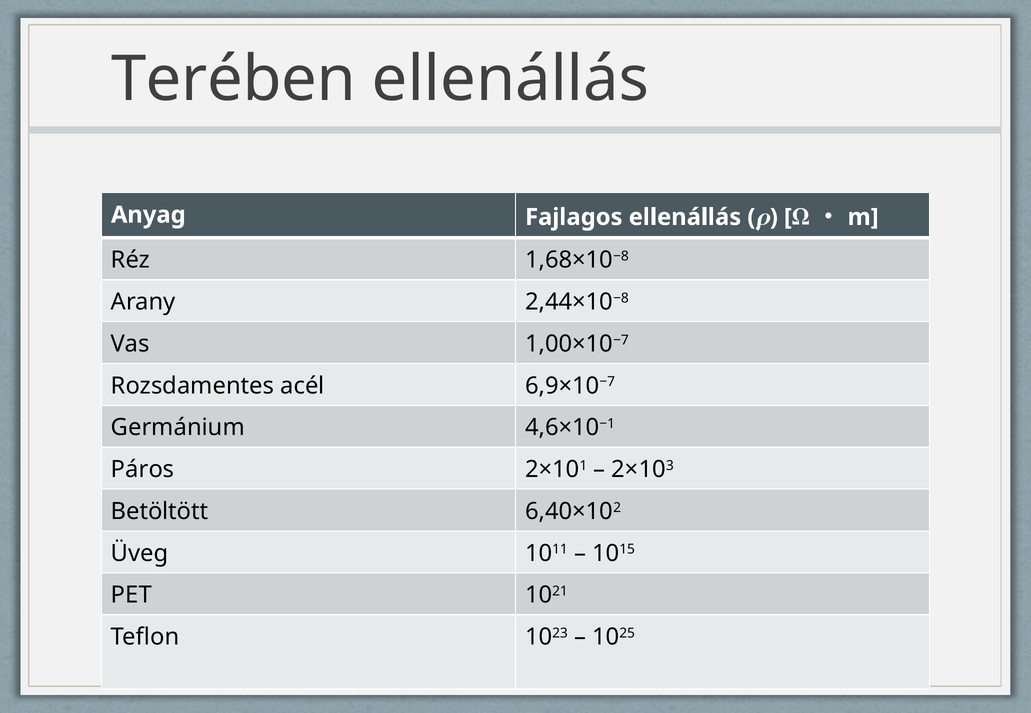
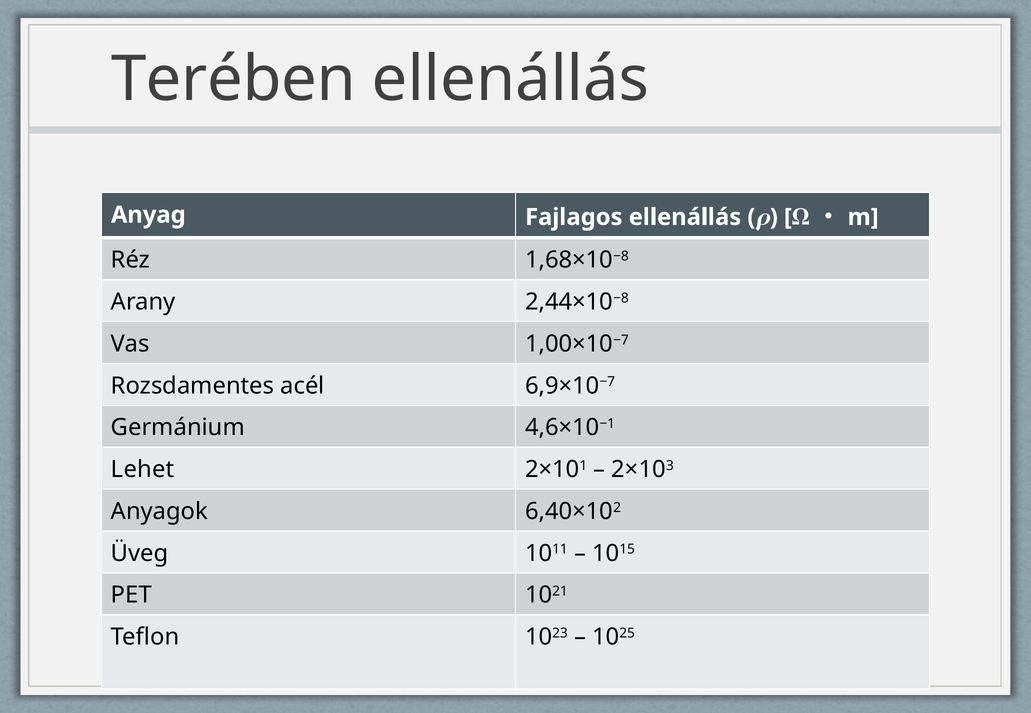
Páros: Páros -> Lehet (143, 470)
Betöltött: Betöltött -> Anyagok (159, 512)
